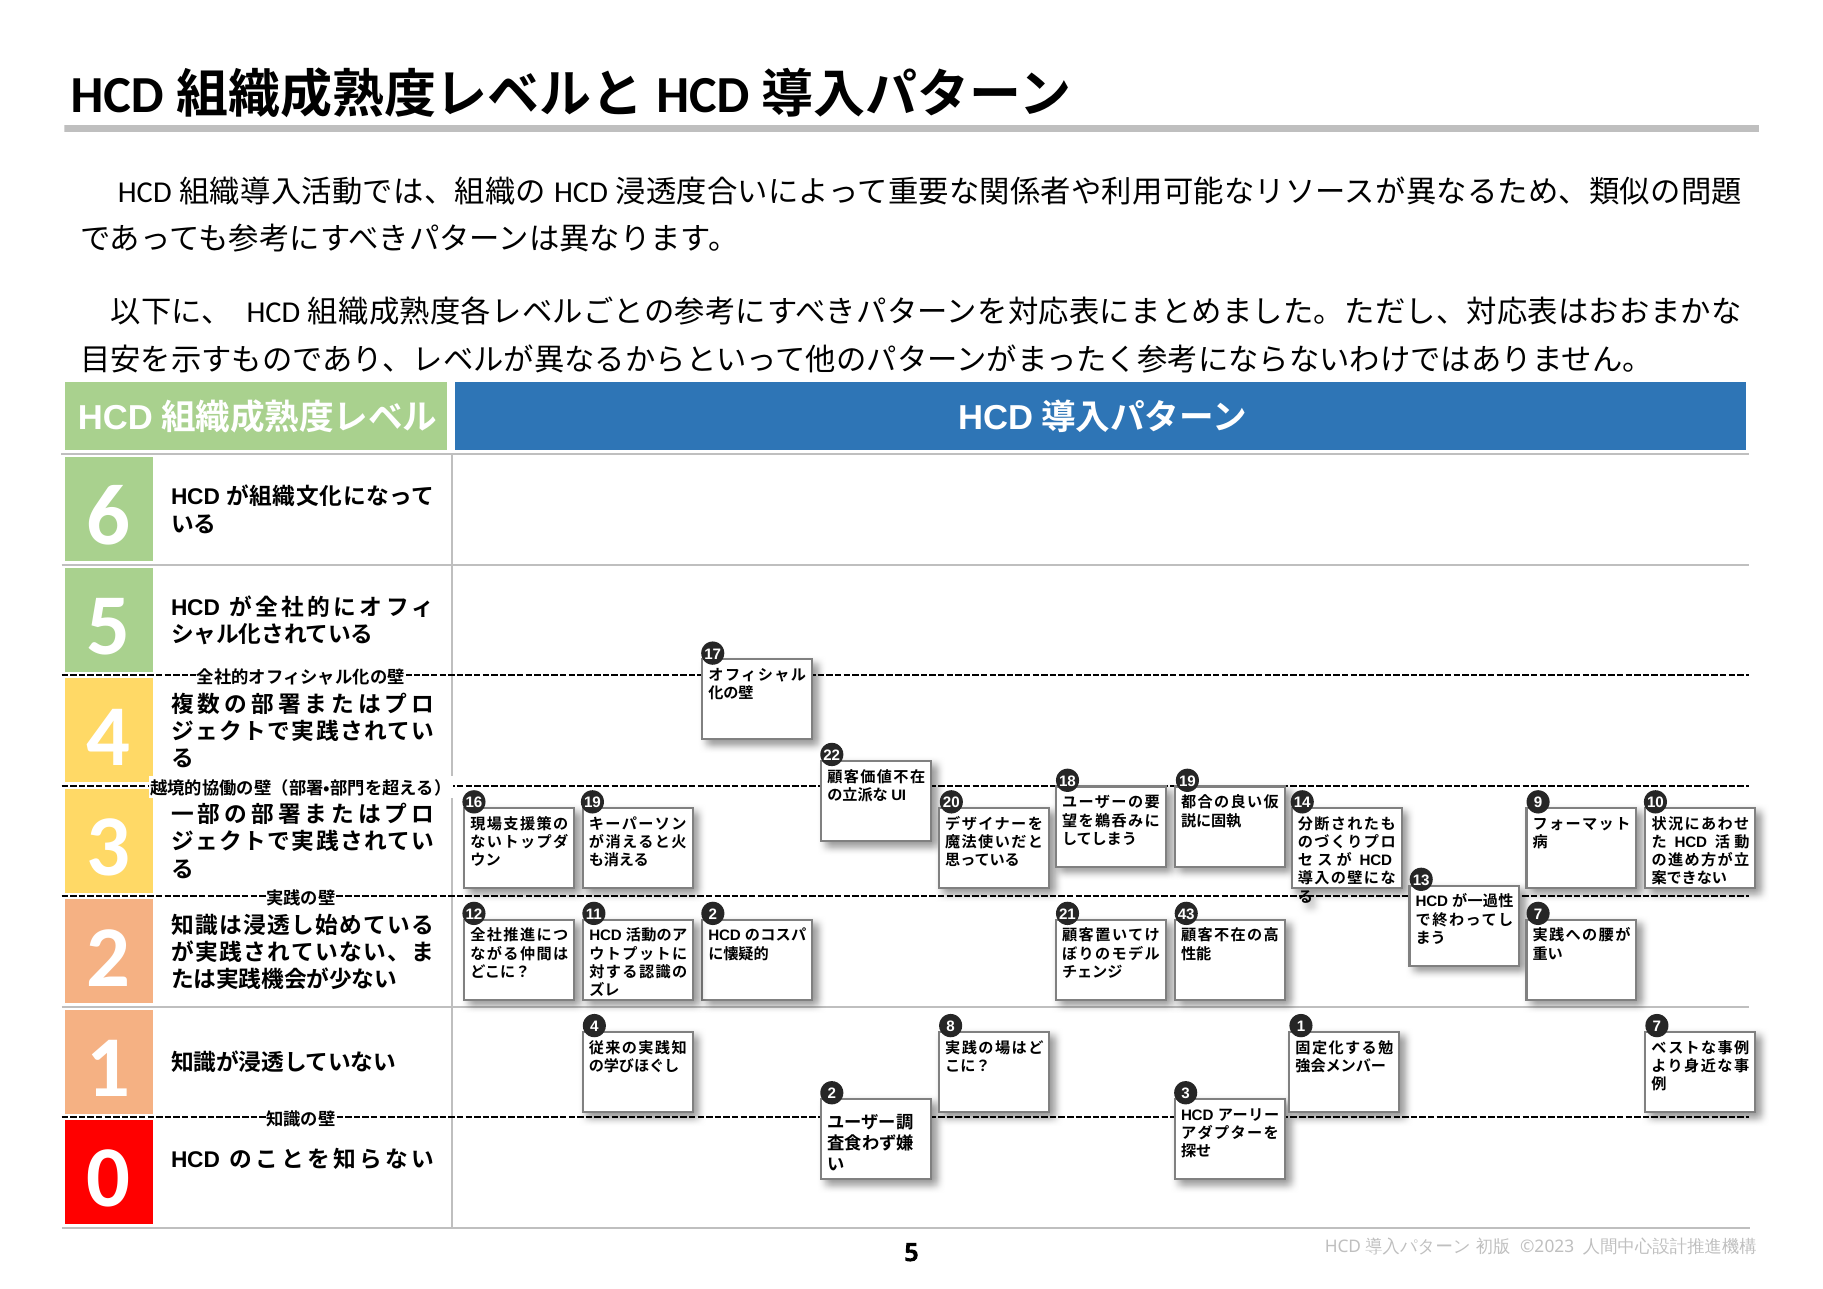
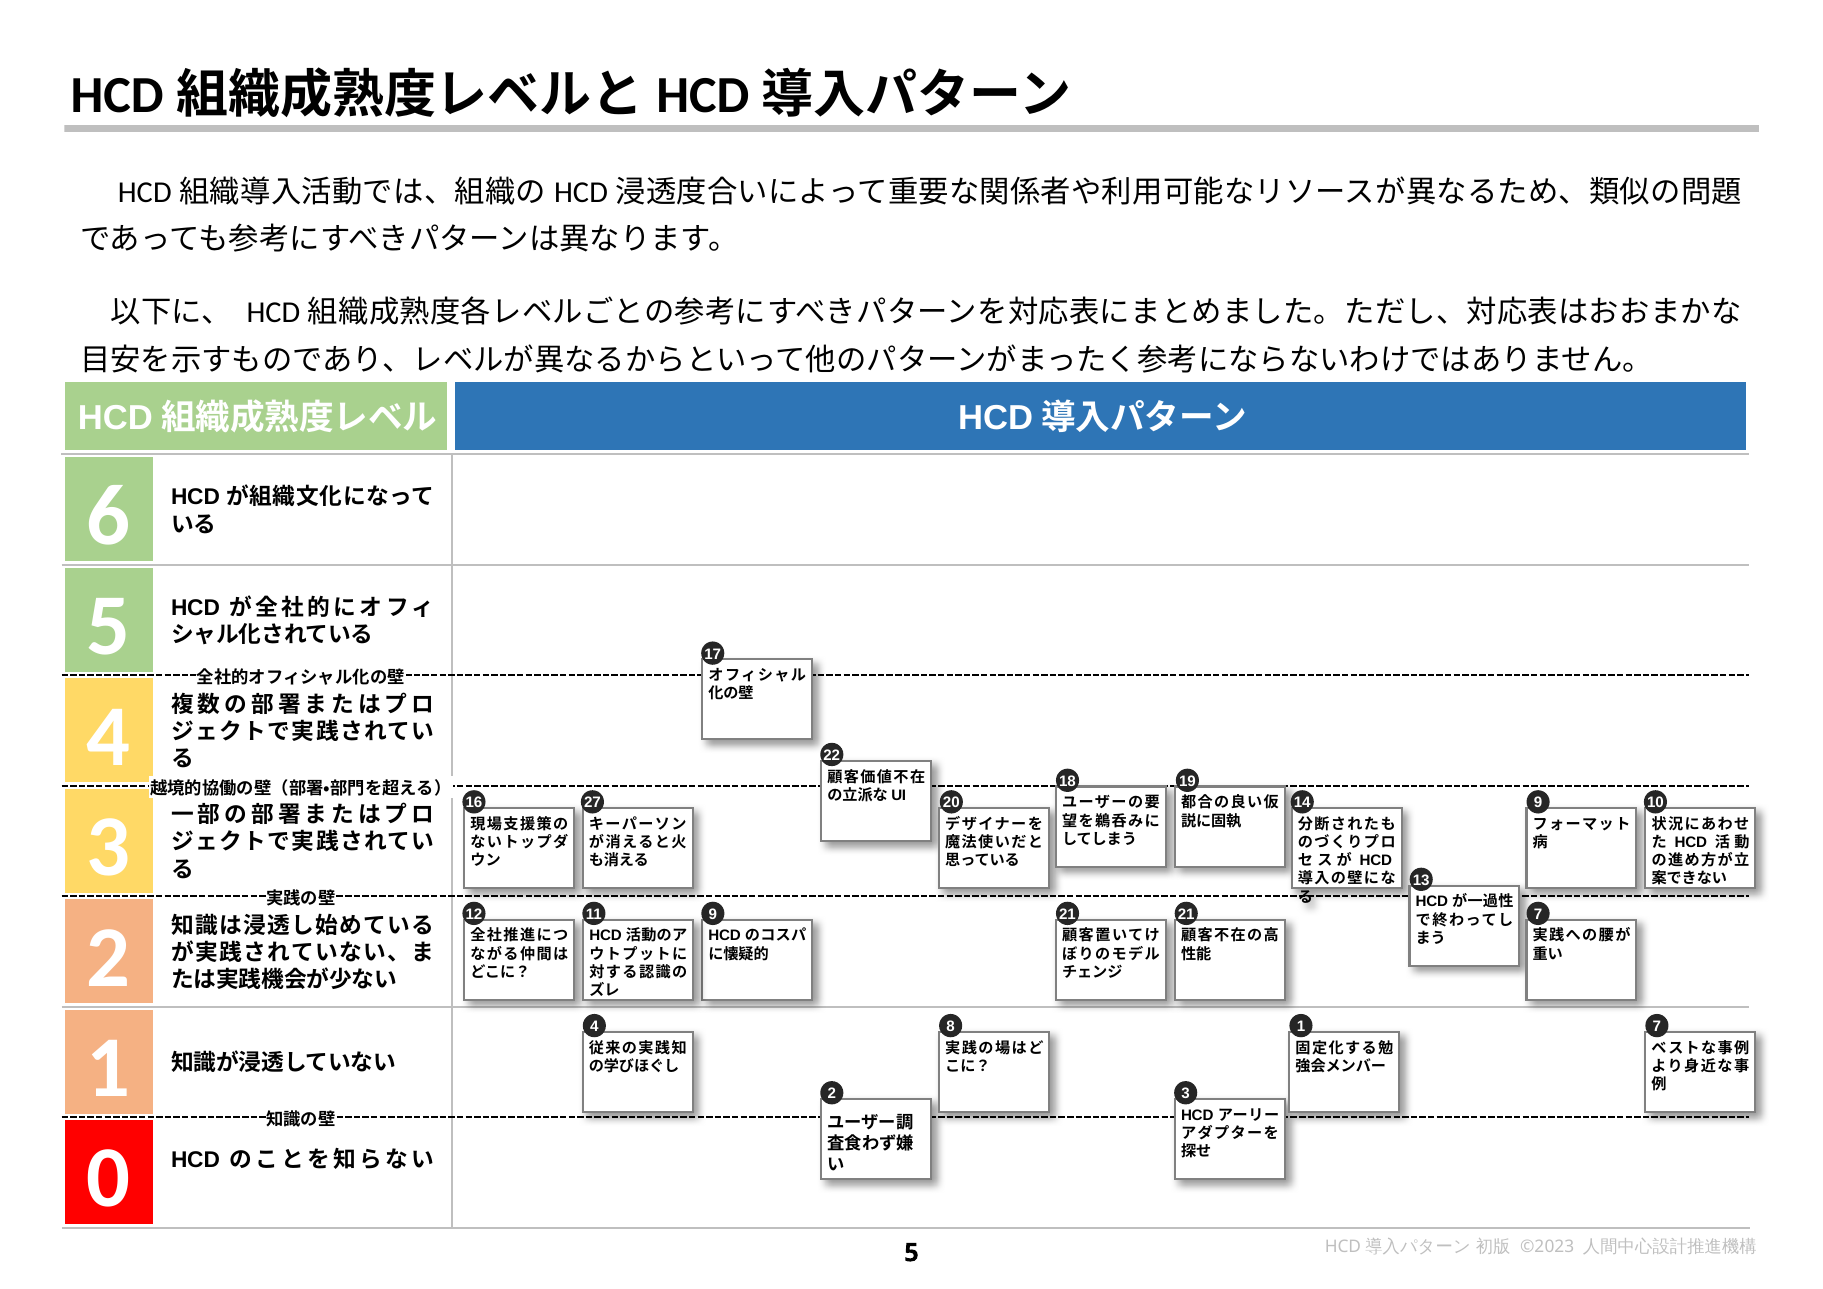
16 19: 19 -> 27 (592, 803)
11 2: 2 -> 9 (713, 914)
21 43: 43 -> 21 (1186, 914)
